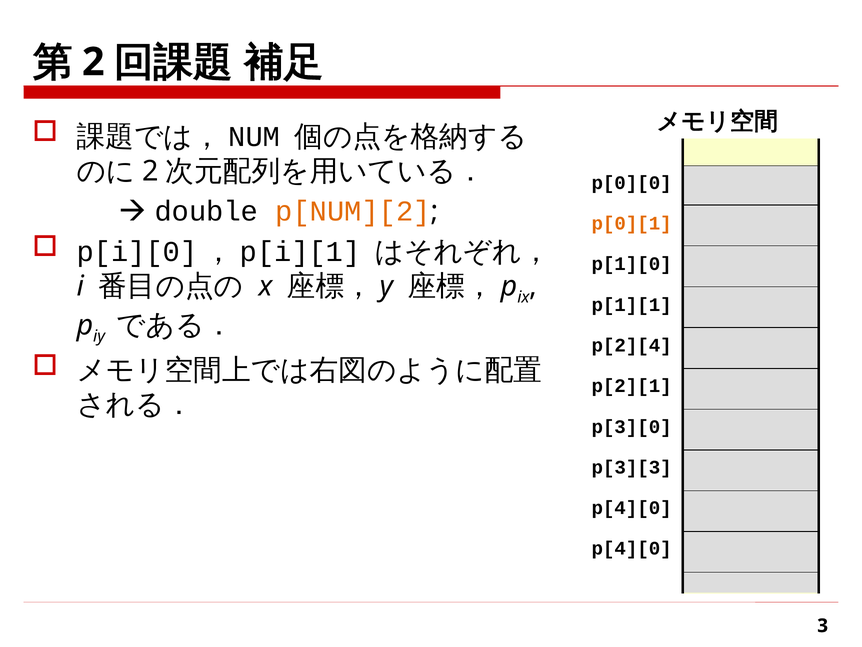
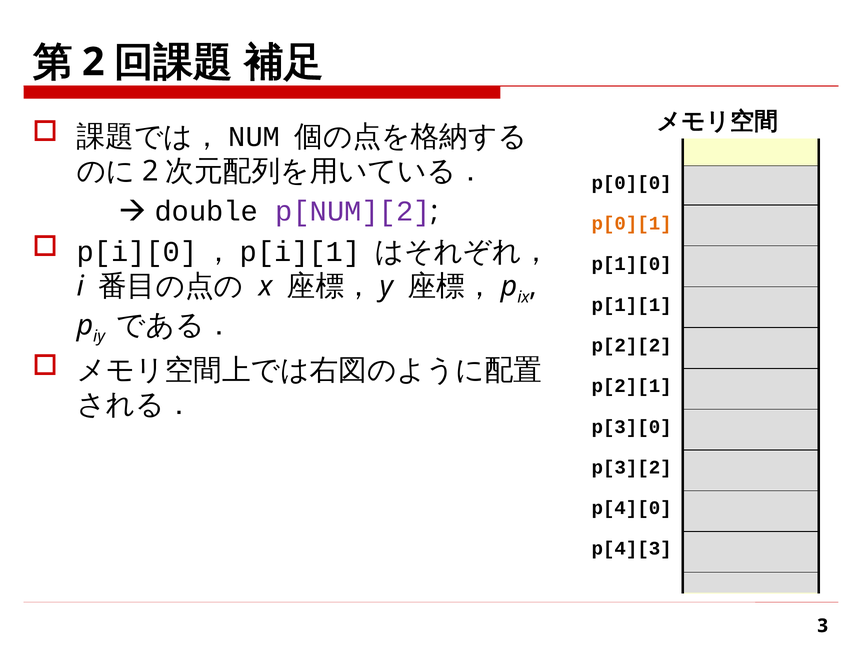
p[NUM][2 colour: orange -> purple (353, 211)
p[2][4: p[2][4 -> p[2][2 (632, 345)
p[3][3: p[3][3 -> p[3][2 (632, 467)
p[4][0: p[4][0 -> p[4][3 (632, 548)
